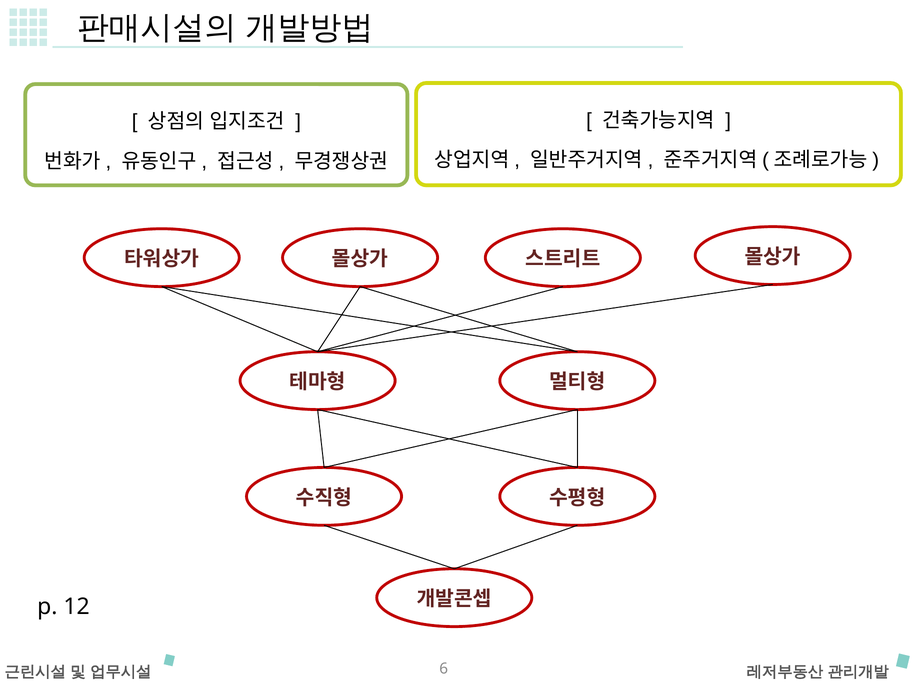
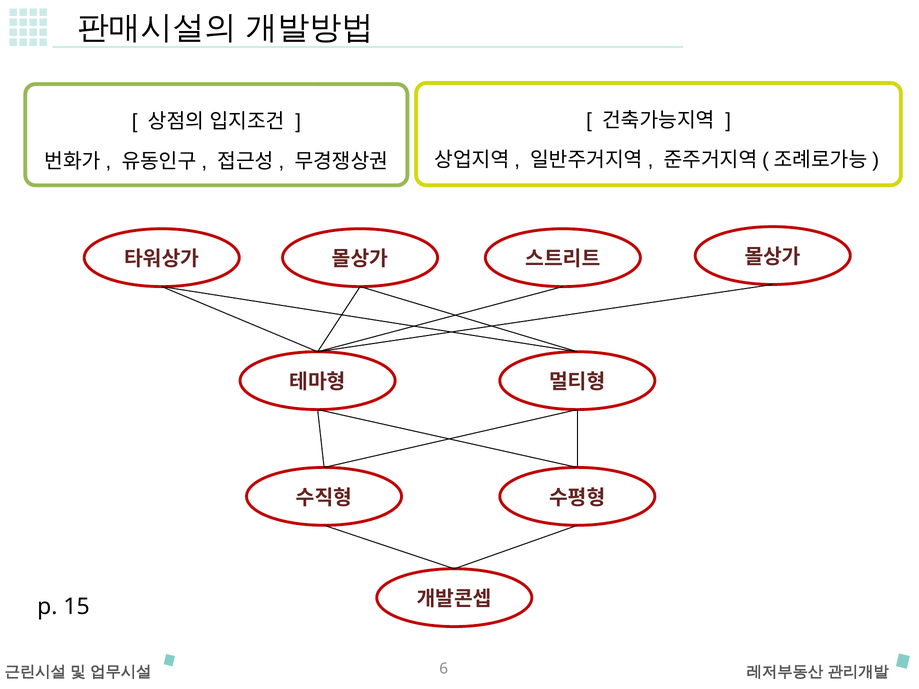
12: 12 -> 15 (77, 607)
